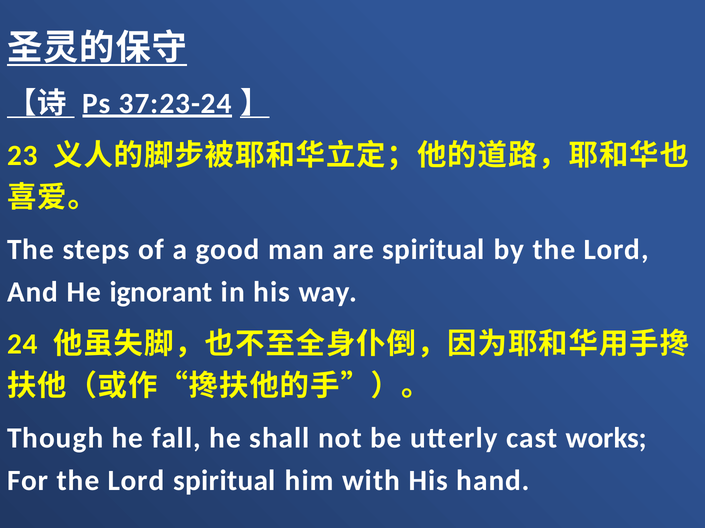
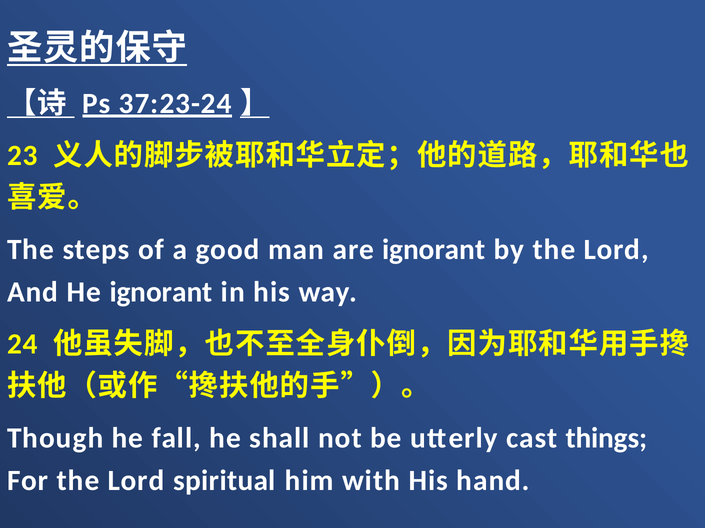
are spiritual: spiritual -> ignorant (434, 250)
works: works -> things (606, 439)
